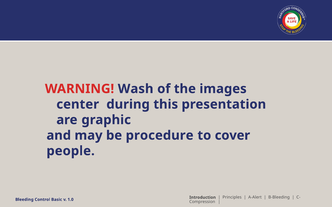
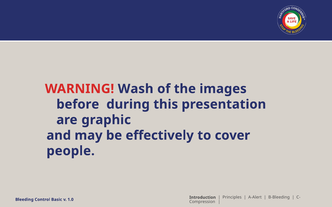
center: center -> before (78, 105)
procedure: procedure -> effectively (160, 136)
